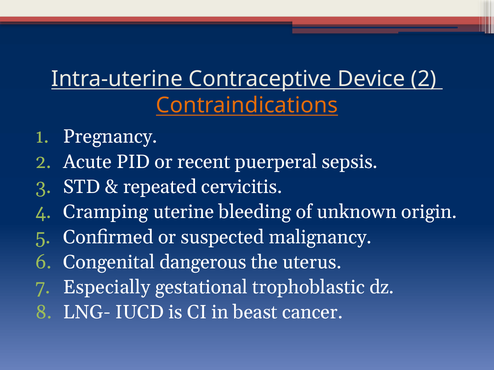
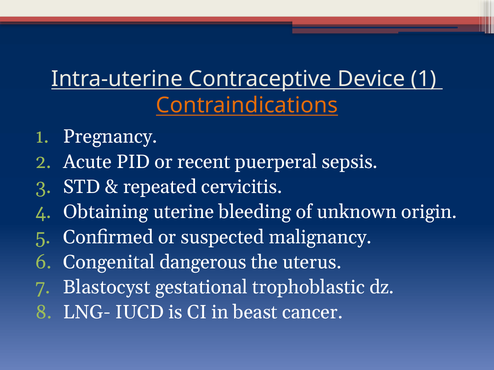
Device 2: 2 -> 1 (424, 79)
Cramping: Cramping -> Obtaining (106, 212)
Especially: Especially -> Blastocyst (107, 288)
